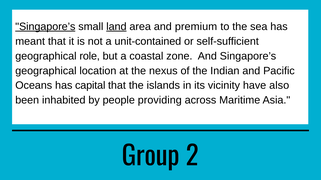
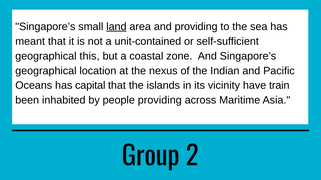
Singapore’s underline: present -> none (45, 27)
and premium: premium -> providing (196, 27)
role: role -> this (90, 56)
also: also -> train (279, 86)
